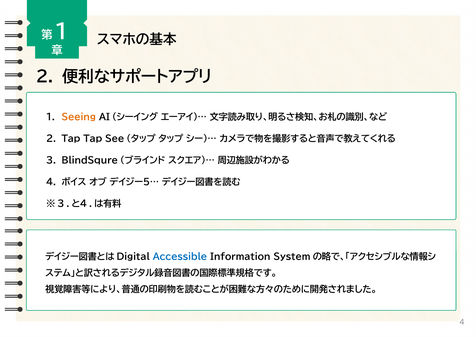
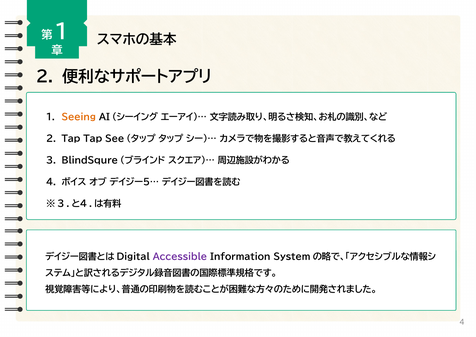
Accessible colour: blue -> purple (180, 257)
